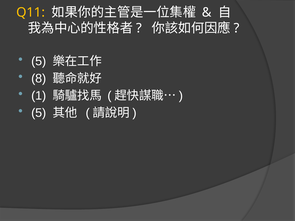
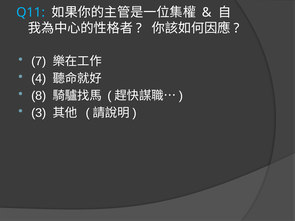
Q11 colour: yellow -> light blue (31, 12)
5: 5 -> 7 (39, 61)
8: 8 -> 4 (39, 79)
1: 1 -> 8 (39, 96)
5: 5 -> 3 (39, 113)
